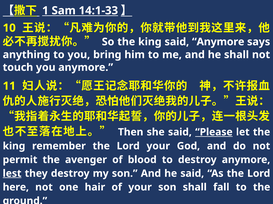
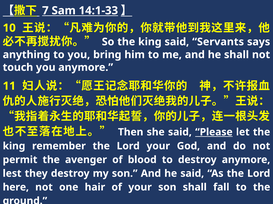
1: 1 -> 7 (45, 11)
said Anymore: Anymore -> Servants (218, 42)
lest underline: present -> none (12, 174)
